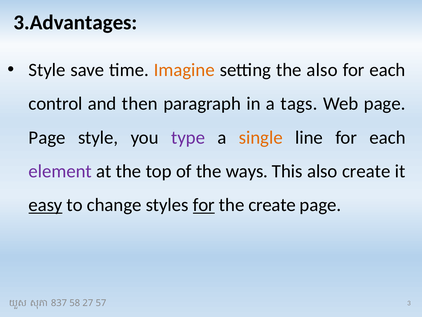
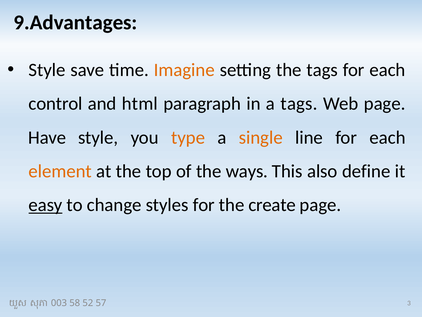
3.Advantages: 3.Advantages -> 9.Advantages (76, 23)
the also: also -> tags (322, 70)
then: then -> html (140, 104)
Page: Page -> Have (47, 137)
type colour: purple -> orange (188, 137)
element colour: purple -> orange (60, 171)
also create: create -> define (366, 171)
for underline: present -> none (204, 205)
837: 837 -> 003 (59, 302)
27: 27 -> 52 (88, 302)
